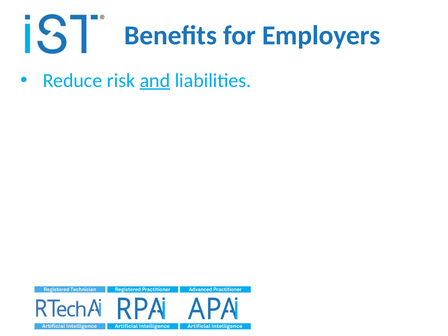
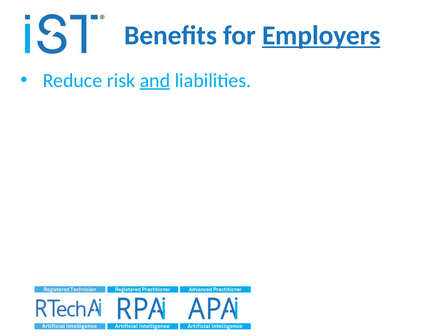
Employers underline: none -> present (321, 35)
